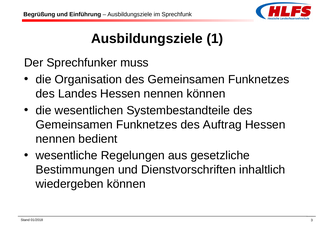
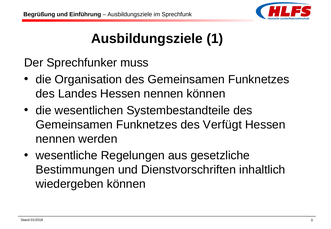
Auftrag: Auftrag -> Verfügt (222, 125)
bedient: bedient -> werden (98, 139)
